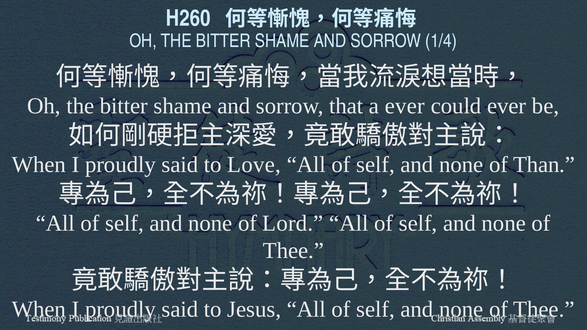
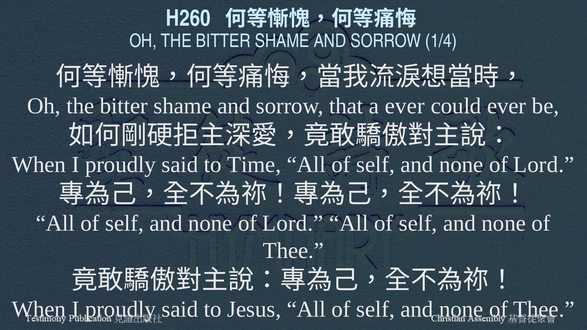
Love: Love -> Time (254, 165)
Than: Than -> Lord (544, 165)
